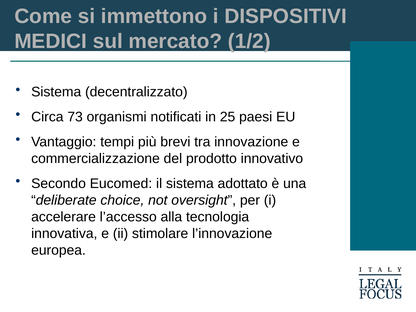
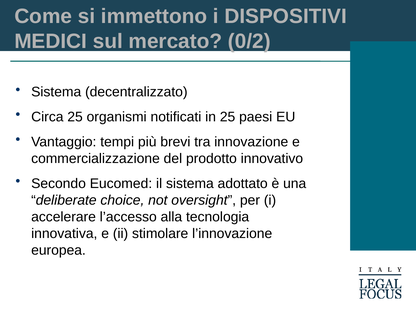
1/2: 1/2 -> 0/2 (249, 41)
Circa 73: 73 -> 25 (75, 117)
